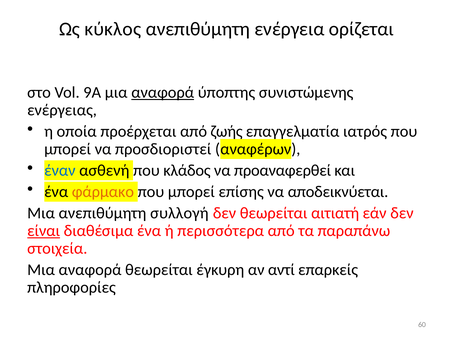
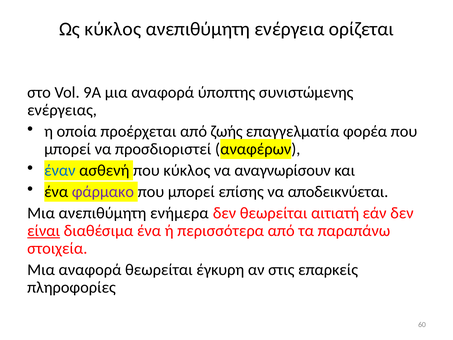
αναφορά underline: present -> none (163, 92)
ιατρός: ιατρός -> φορέα (365, 131)
που κλάδος: κλάδος -> κύκλος (187, 170)
προαναφερθεί: προαναφερθεί -> αναγνωρίσουν (283, 170)
φάρμακο colour: orange -> purple (103, 192)
συλλογή: συλλογή -> ενήμερα (179, 213)
αντί: αντί -> στις (281, 270)
